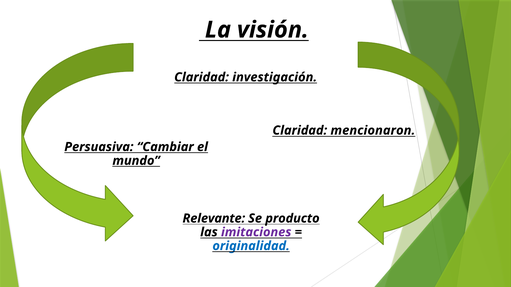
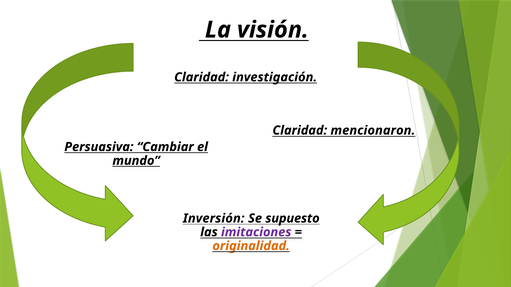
Relevante: Relevante -> Inversión (214, 219)
producto: producto -> supuesto (292, 219)
originalidad colour: blue -> orange (251, 246)
